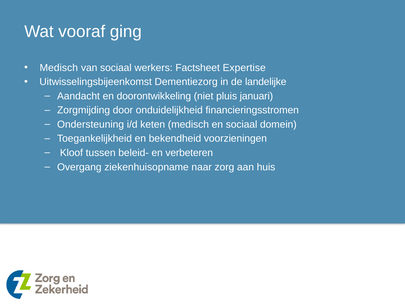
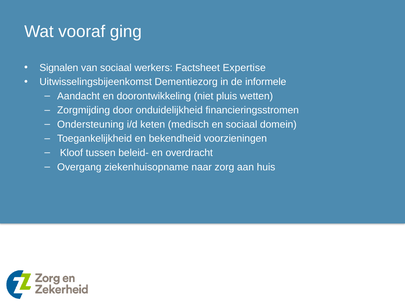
Medisch: Medisch -> Signalen (59, 68)
landelijke: landelijke -> informele (266, 82)
januari: januari -> wetten (256, 96)
verbeteren: verbeteren -> overdracht (189, 153)
